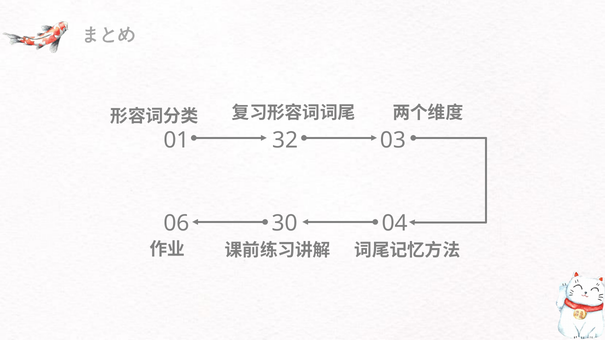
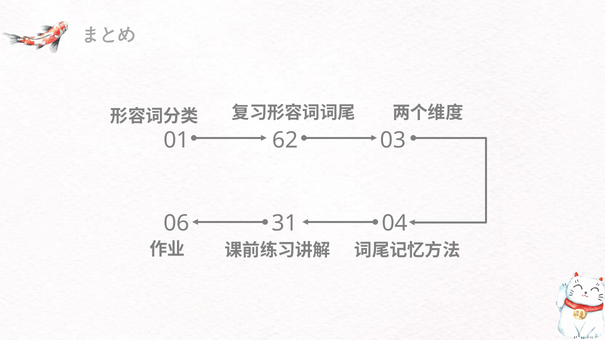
32: 32 -> 62 (285, 140)
30: 30 -> 31 (285, 224)
